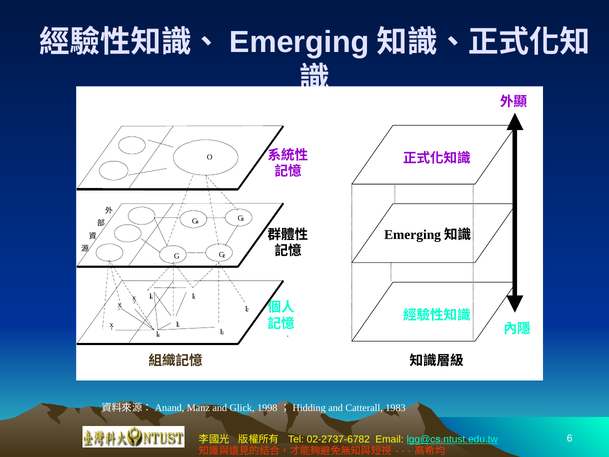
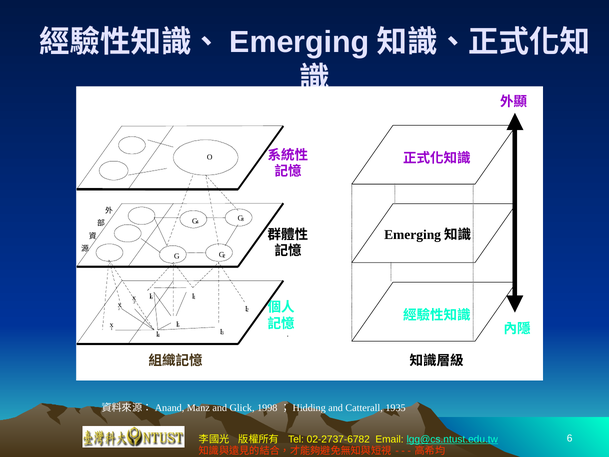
1983: 1983 -> 1935 (396, 407)
